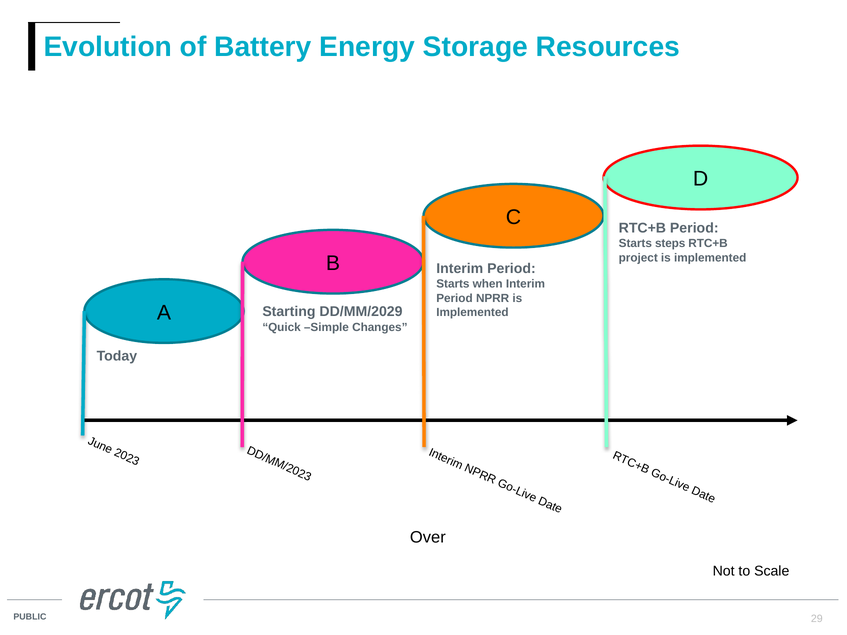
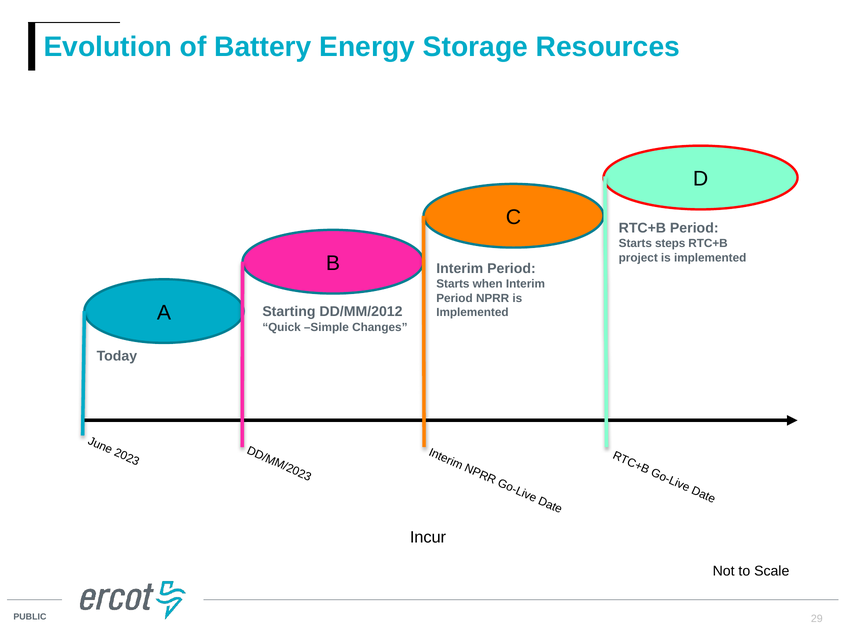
DD/MM/2029: DD/MM/2029 -> DD/MM/2012 (361, 312)
Over: Over -> Incur (428, 537)
